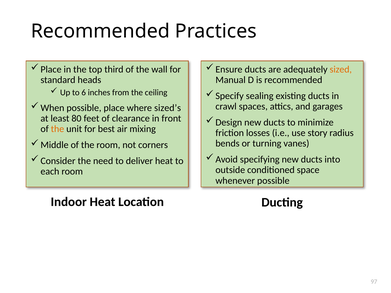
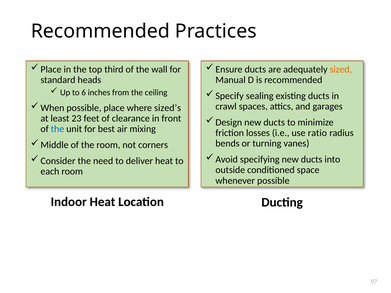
80: 80 -> 23 (76, 119)
the colour: orange -> blue (57, 129)
story: story -> ratio (317, 133)
